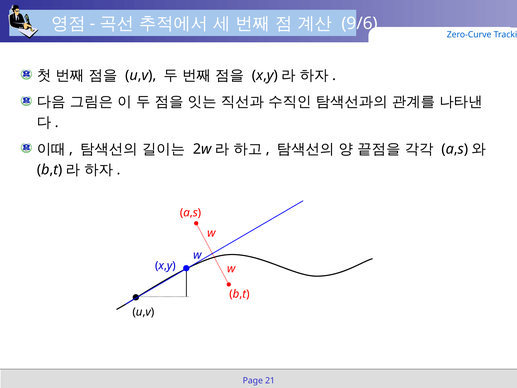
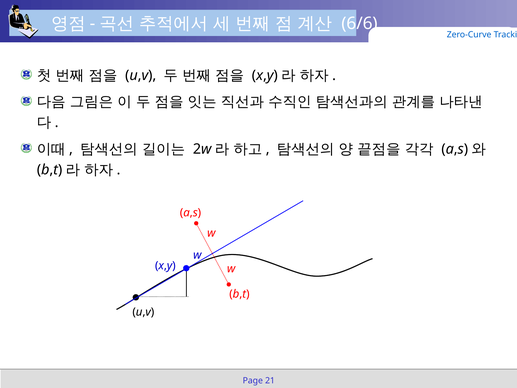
9/6: 9/6 -> 6/6 (360, 23)
